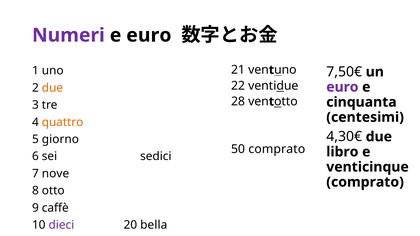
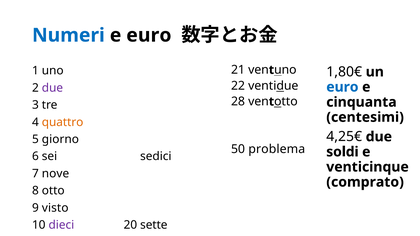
Numeri colour: purple -> blue (68, 35)
7,50€: 7,50€ -> 1,80€ (344, 72)
due colour: orange -> purple (52, 88)
euro colour: purple -> blue (342, 87)
4,30€: 4,30€ -> 4,25€ (344, 137)
50 comprato: comprato -> problema (277, 149)
libro: libro -> soldi (342, 152)
caffè: caffè -> visto (55, 208)
bella: bella -> sette (154, 225)
